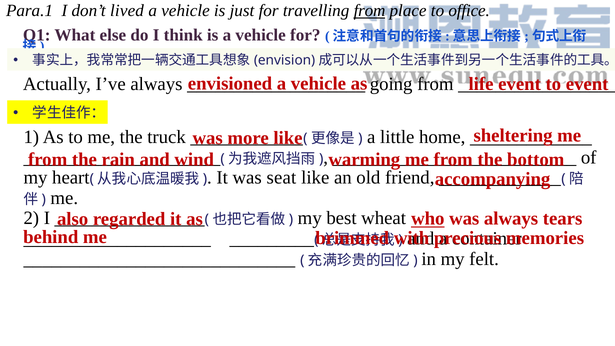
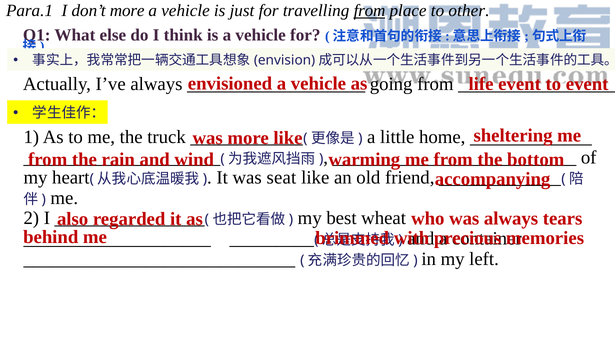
don’t lived: lived -> more (127, 11)
office: office -> other (469, 11)
who underline: present -> none (428, 219)
felt: felt -> left (484, 259)
